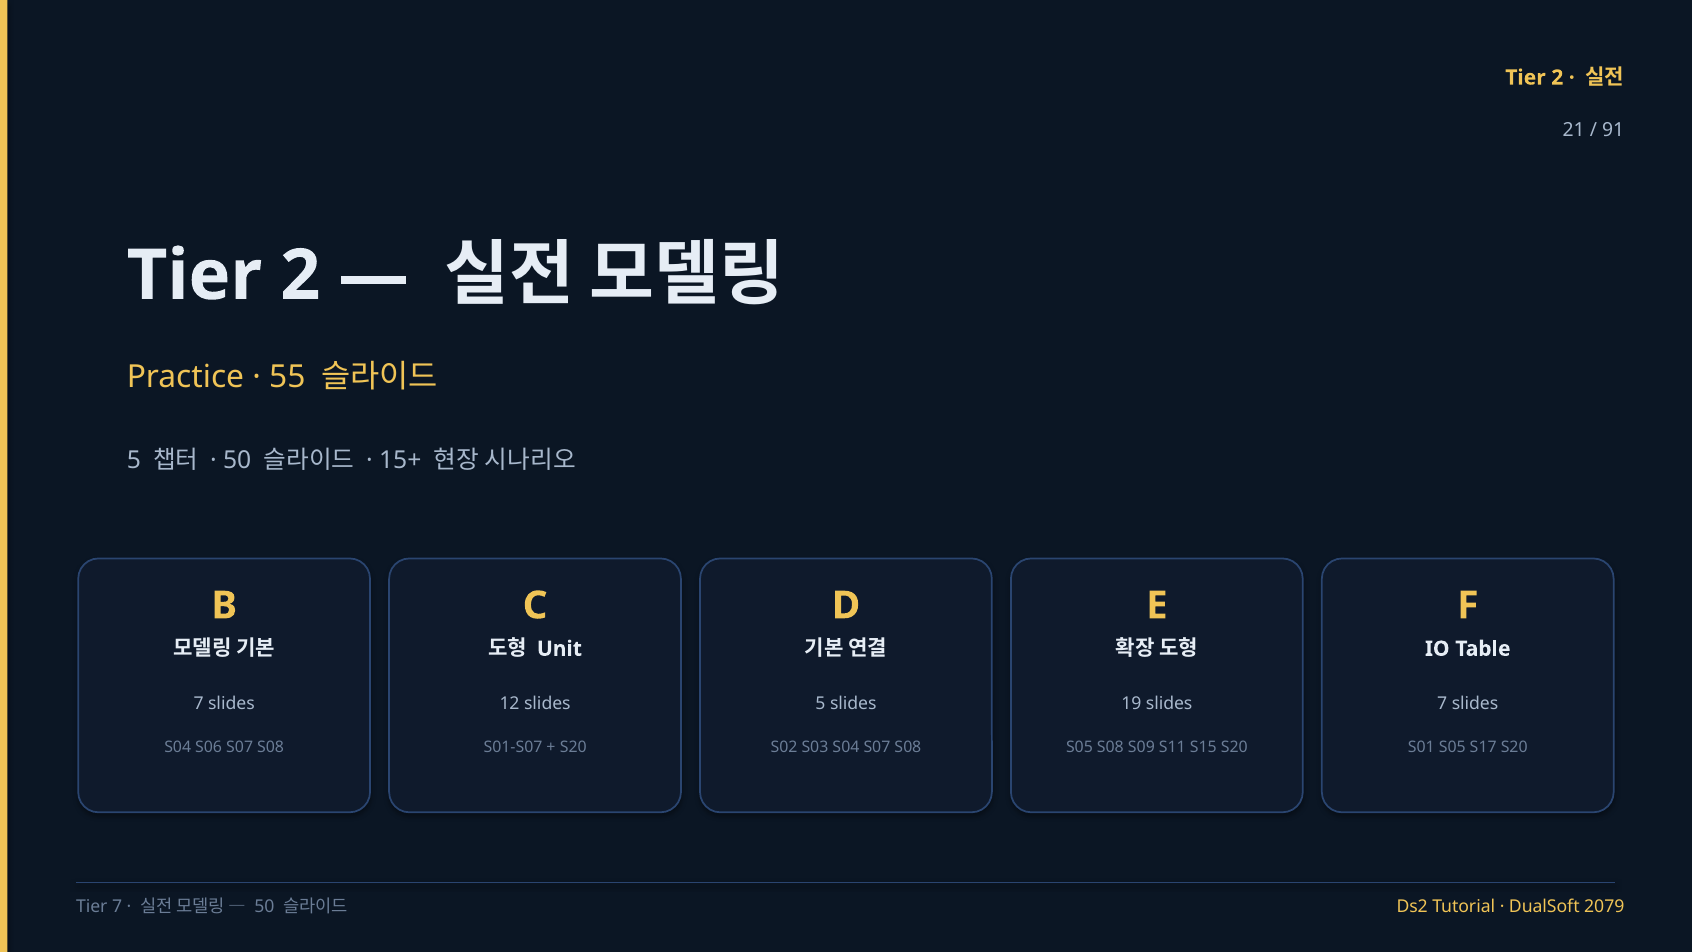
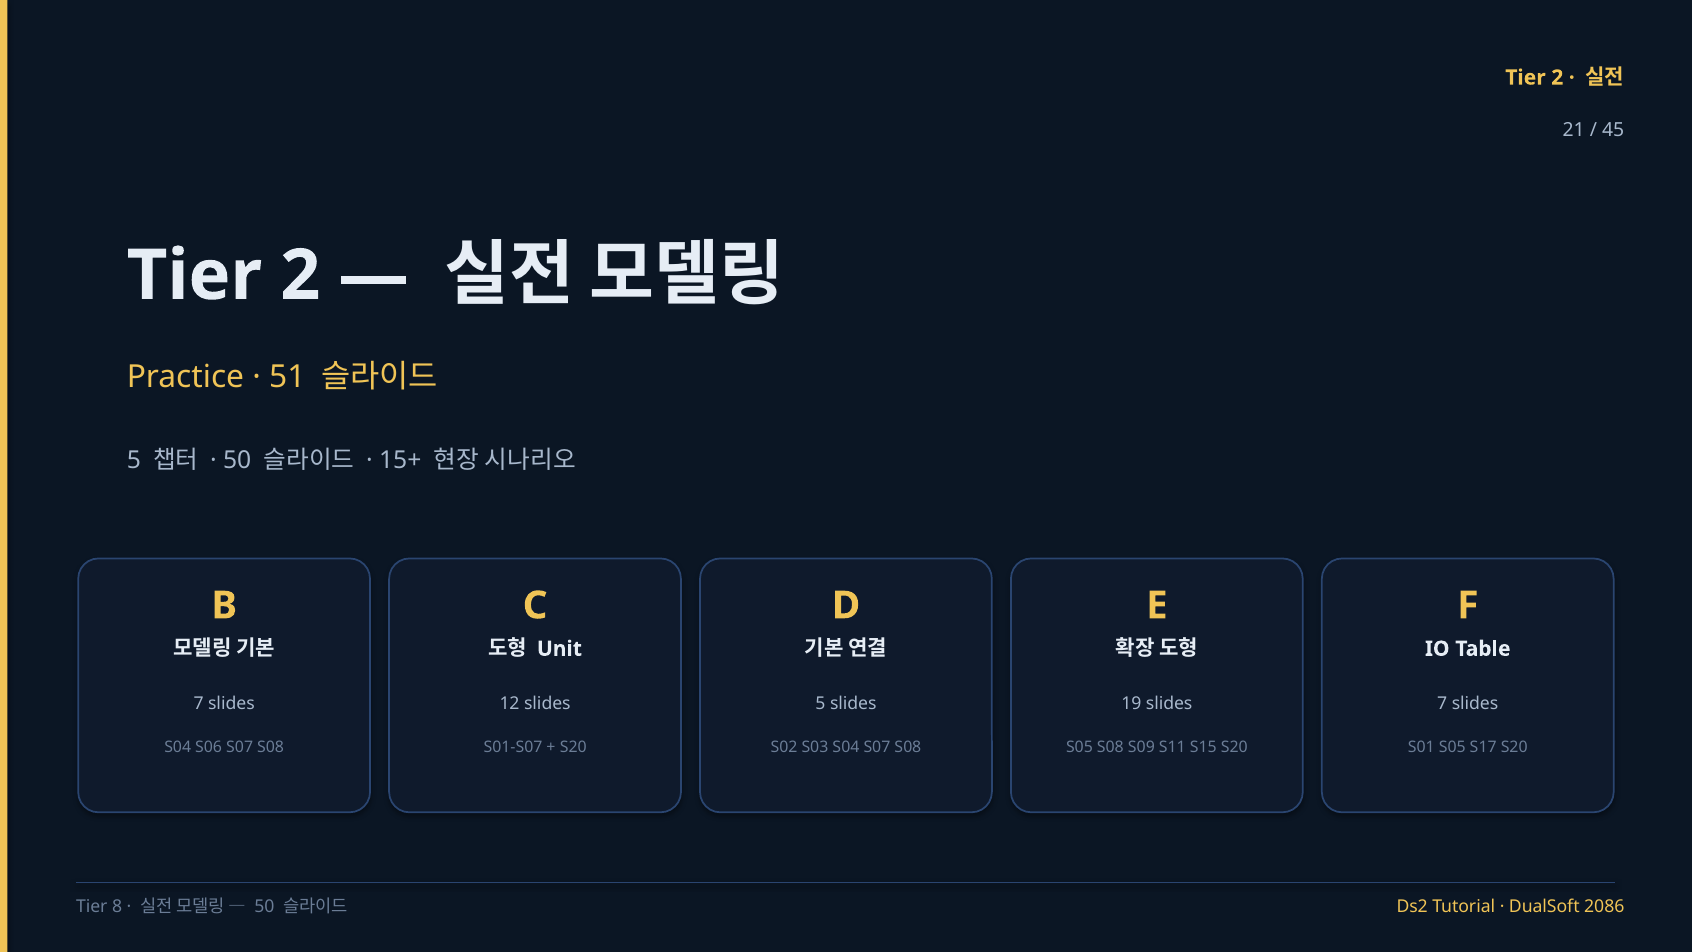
91: 91 -> 45 (1613, 130)
55: 55 -> 51 (287, 377)
Tier 7: 7 -> 8 (117, 906)
2079: 2079 -> 2086 (1604, 906)
